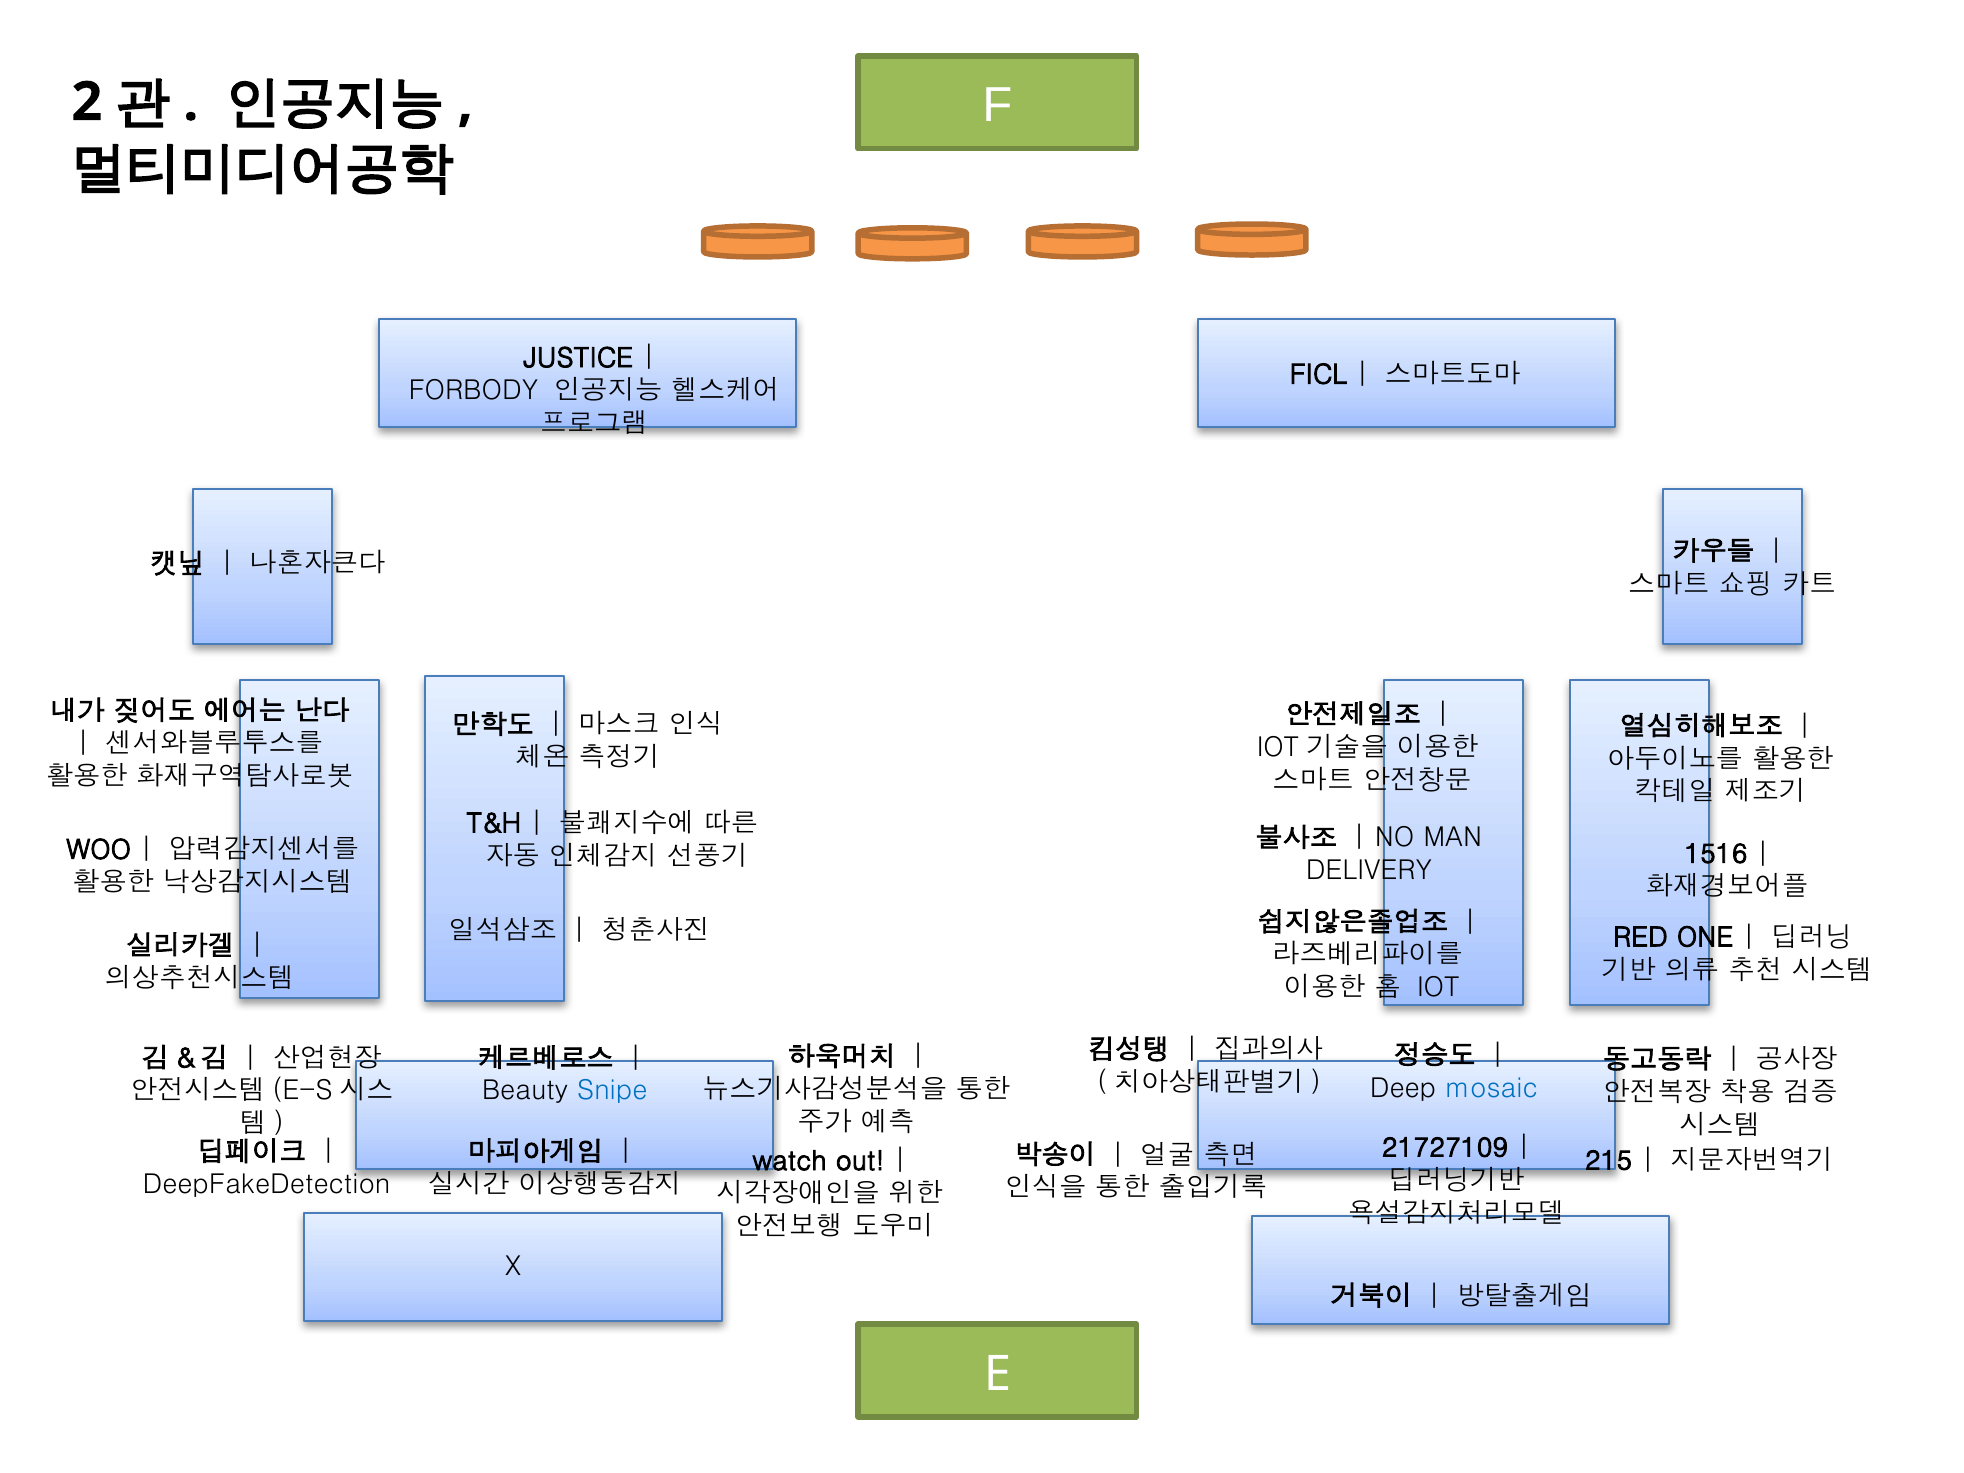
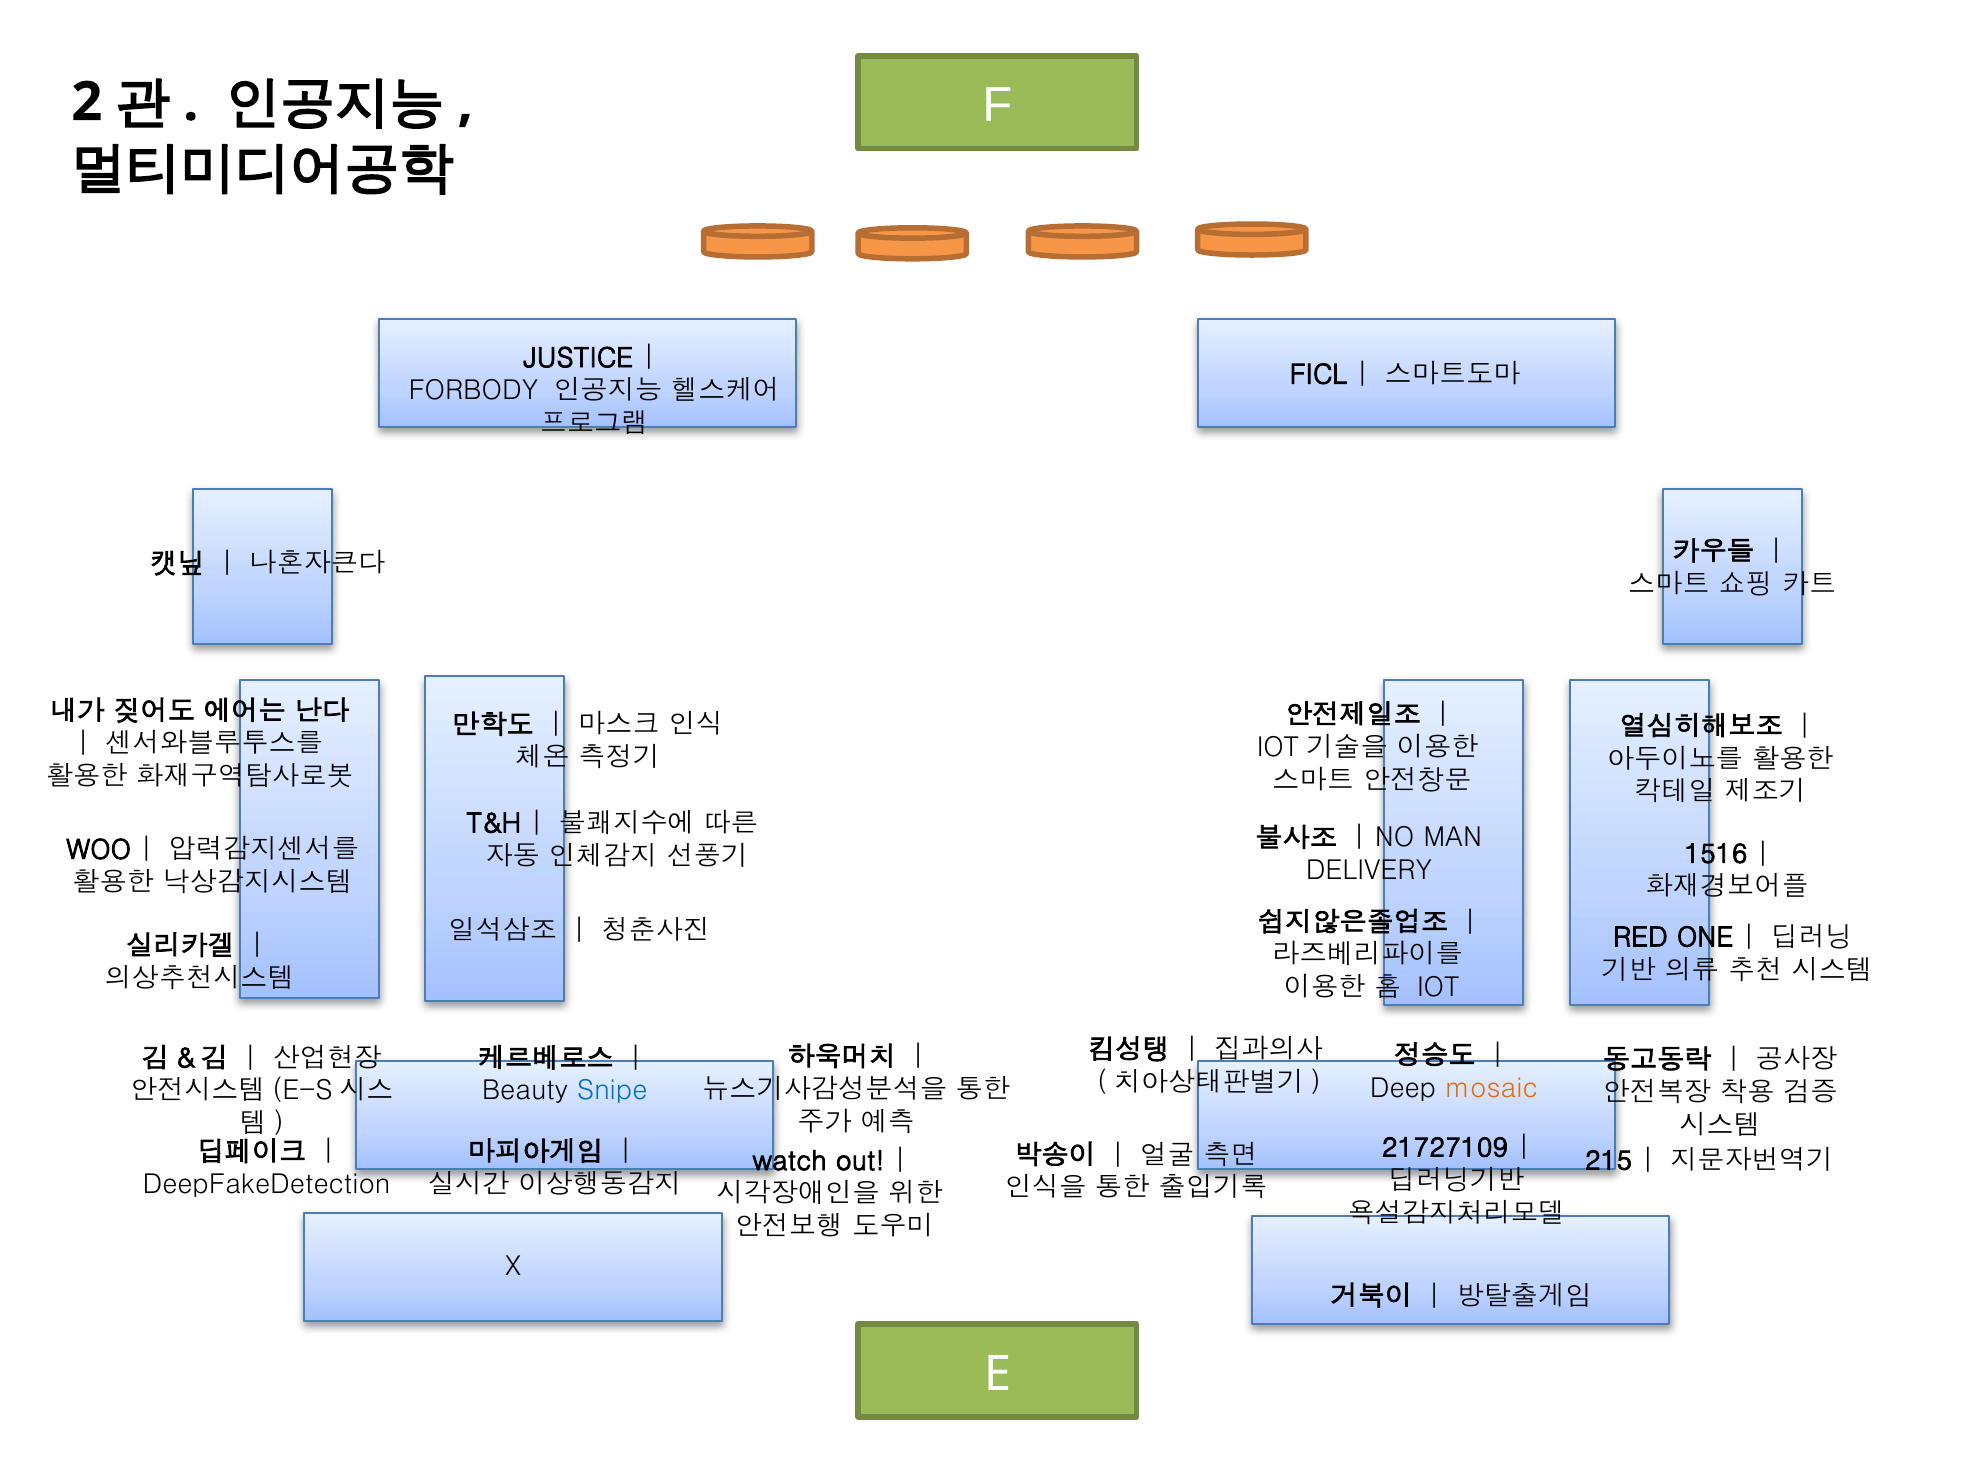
mosaic colour: blue -> orange (1492, 1088)
